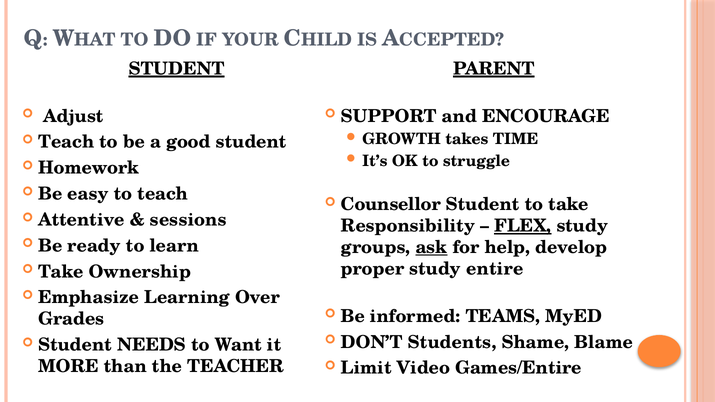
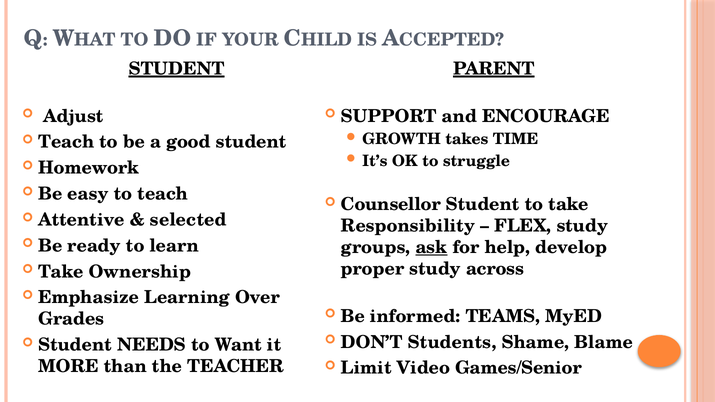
sessions: sessions -> selected (188, 220)
FLEX underline: present -> none (523, 226)
entire: entire -> across (495, 269)
Games/Entire: Games/Entire -> Games/Senior (519, 368)
